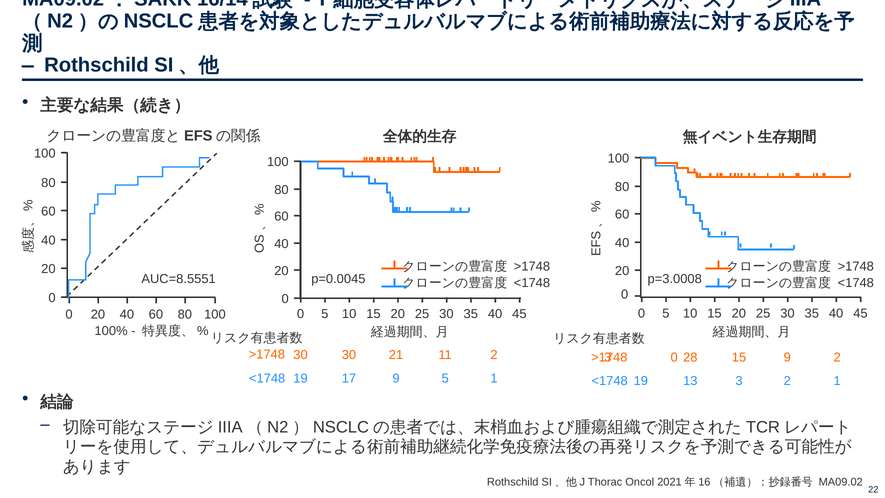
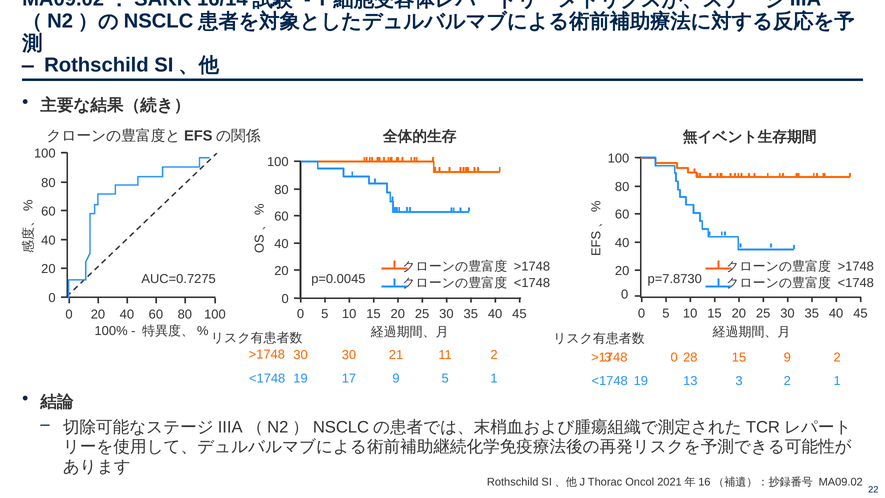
AUC=8.5551: AUC=8.5551 -> AUC=0.7275 (179, 279)
p=3.0008: p=3.0008 -> p=7.8730 (675, 279)
